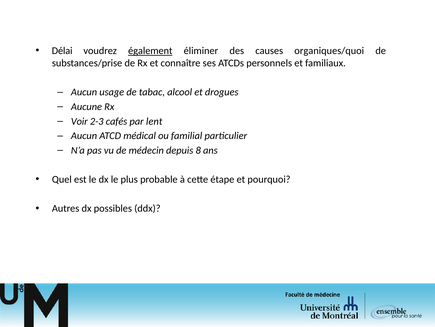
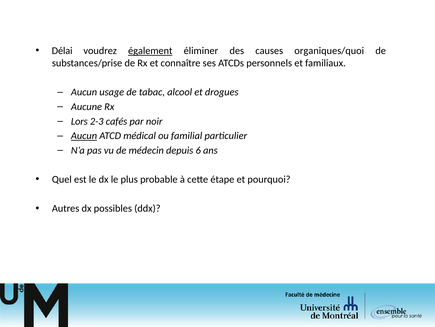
Voir: Voir -> Lors (79, 121)
lent: lent -> noir (154, 121)
Aucun underline: none -> present (84, 136)
8: 8 -> 6 (198, 150)
